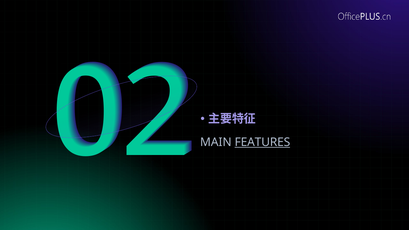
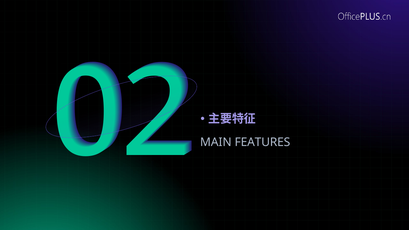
FEATURES underline: present -> none (262, 142)
